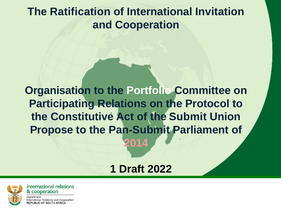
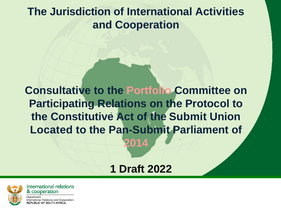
Ratification: Ratification -> Jurisdiction (80, 12)
Invitation: Invitation -> Activities (220, 12)
Organisation: Organisation -> Consultative (58, 90)
Portfolio colour: white -> pink (149, 90)
Propose: Propose -> Located (51, 130)
